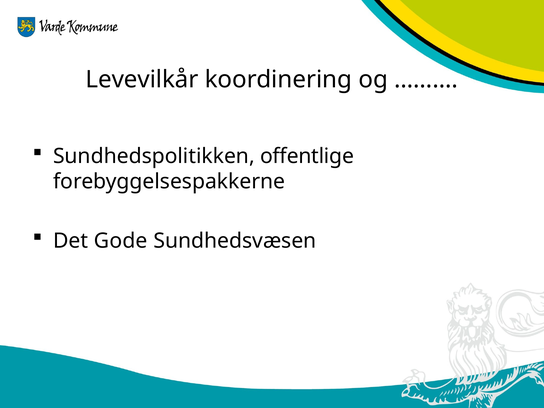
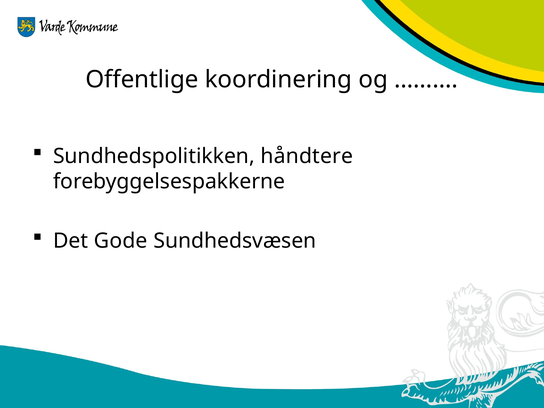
Levevilkår: Levevilkår -> Offentlige (142, 80)
offentlige: offentlige -> håndtere (307, 156)
